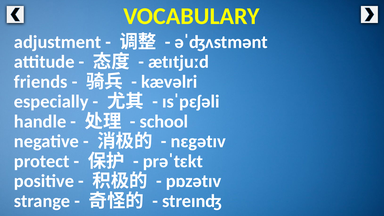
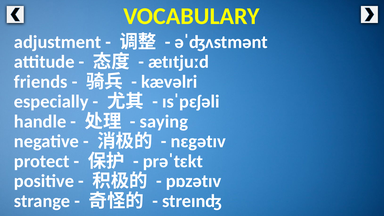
school: school -> saying (164, 121)
